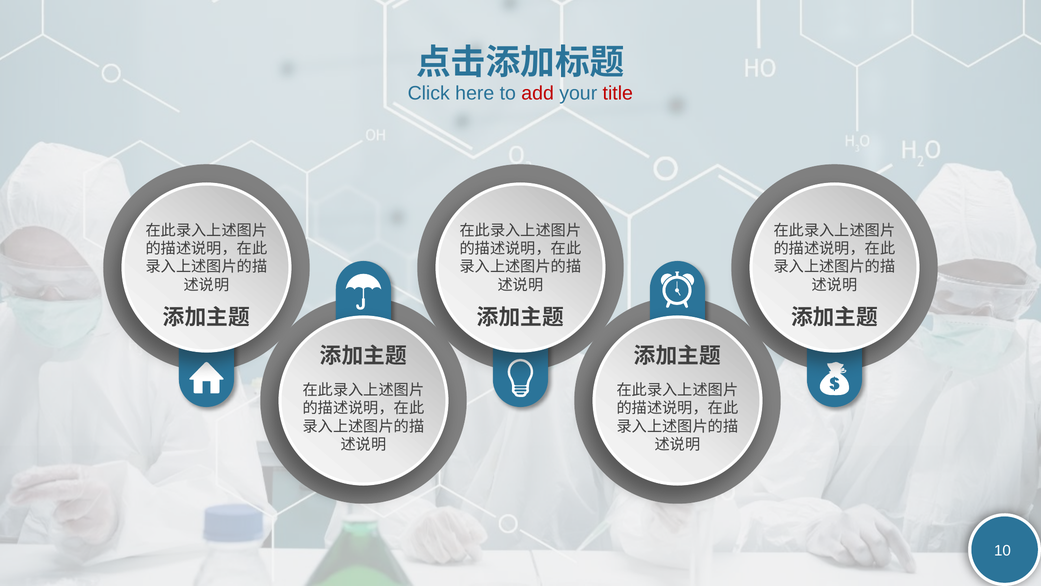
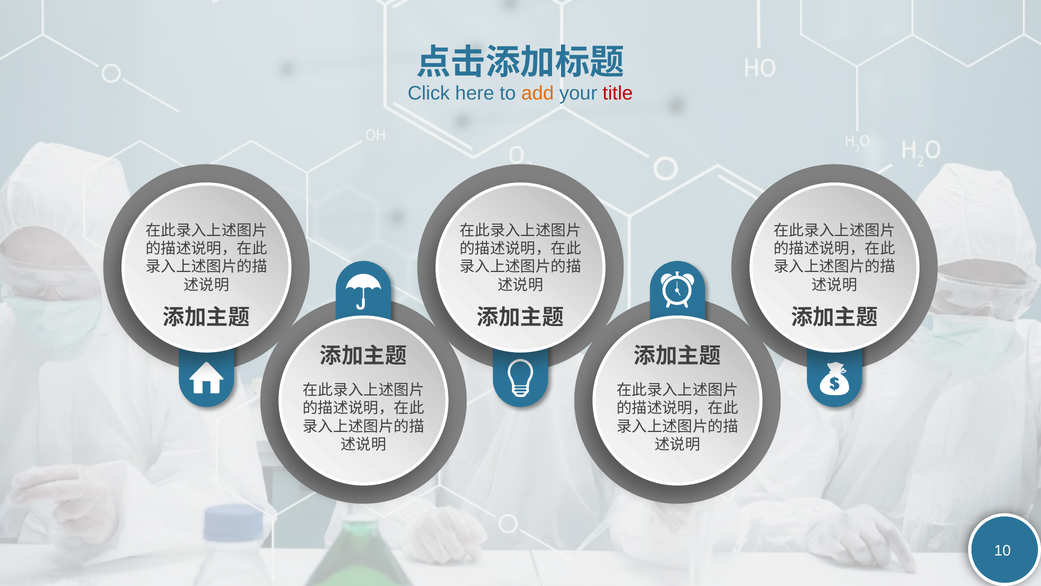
add colour: red -> orange (538, 93)
